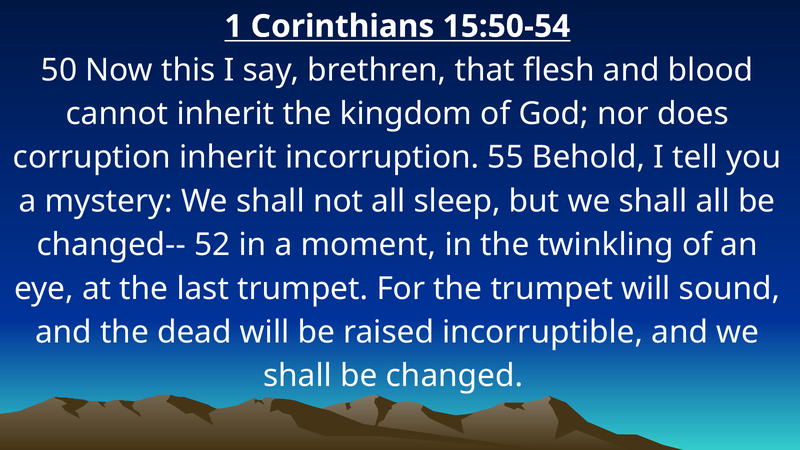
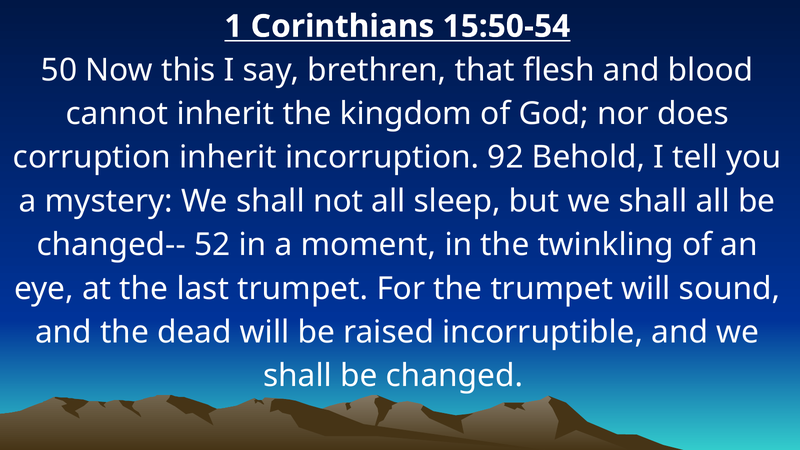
55: 55 -> 92 (506, 157)
